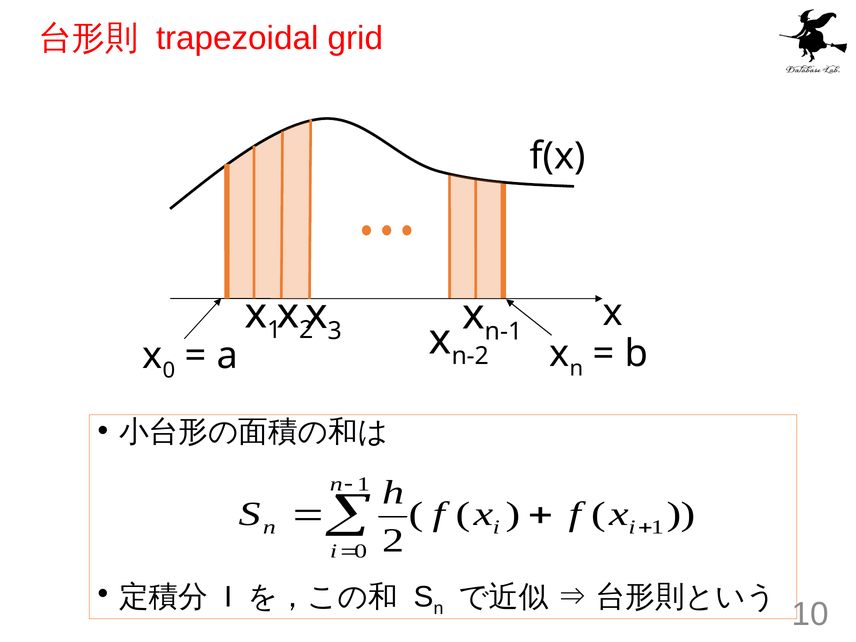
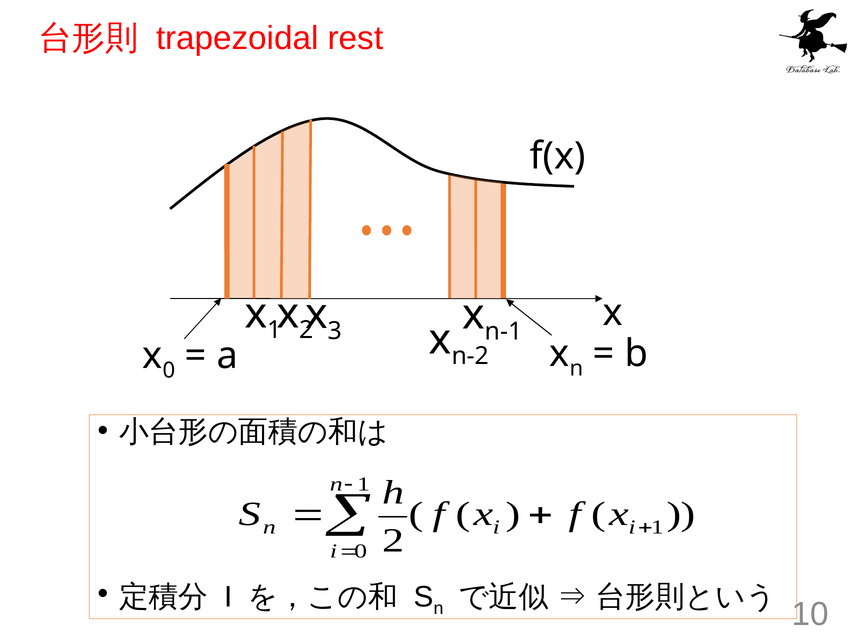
grid: grid -> rest (356, 38)
